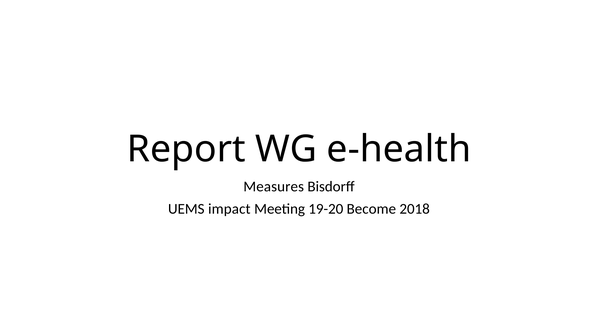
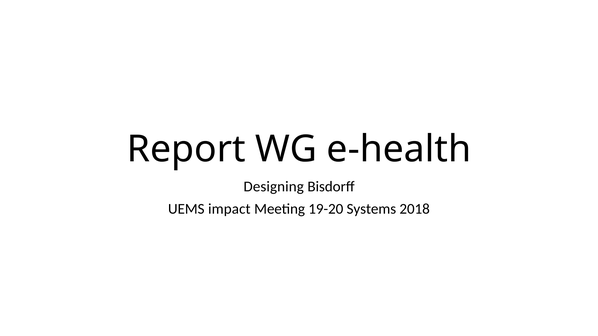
Measures: Measures -> Designing (274, 187)
Become: Become -> Systems (371, 209)
